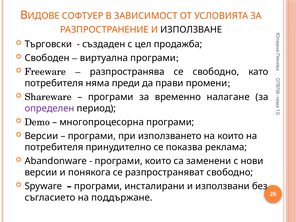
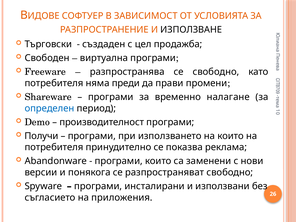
определен colour: purple -> blue (49, 108)
многопроцесорна: многопроцесорна -> производителност (102, 122)
Версии: Версии -> Получи (41, 136)
поддържане: поддържане -> приложения (122, 198)
